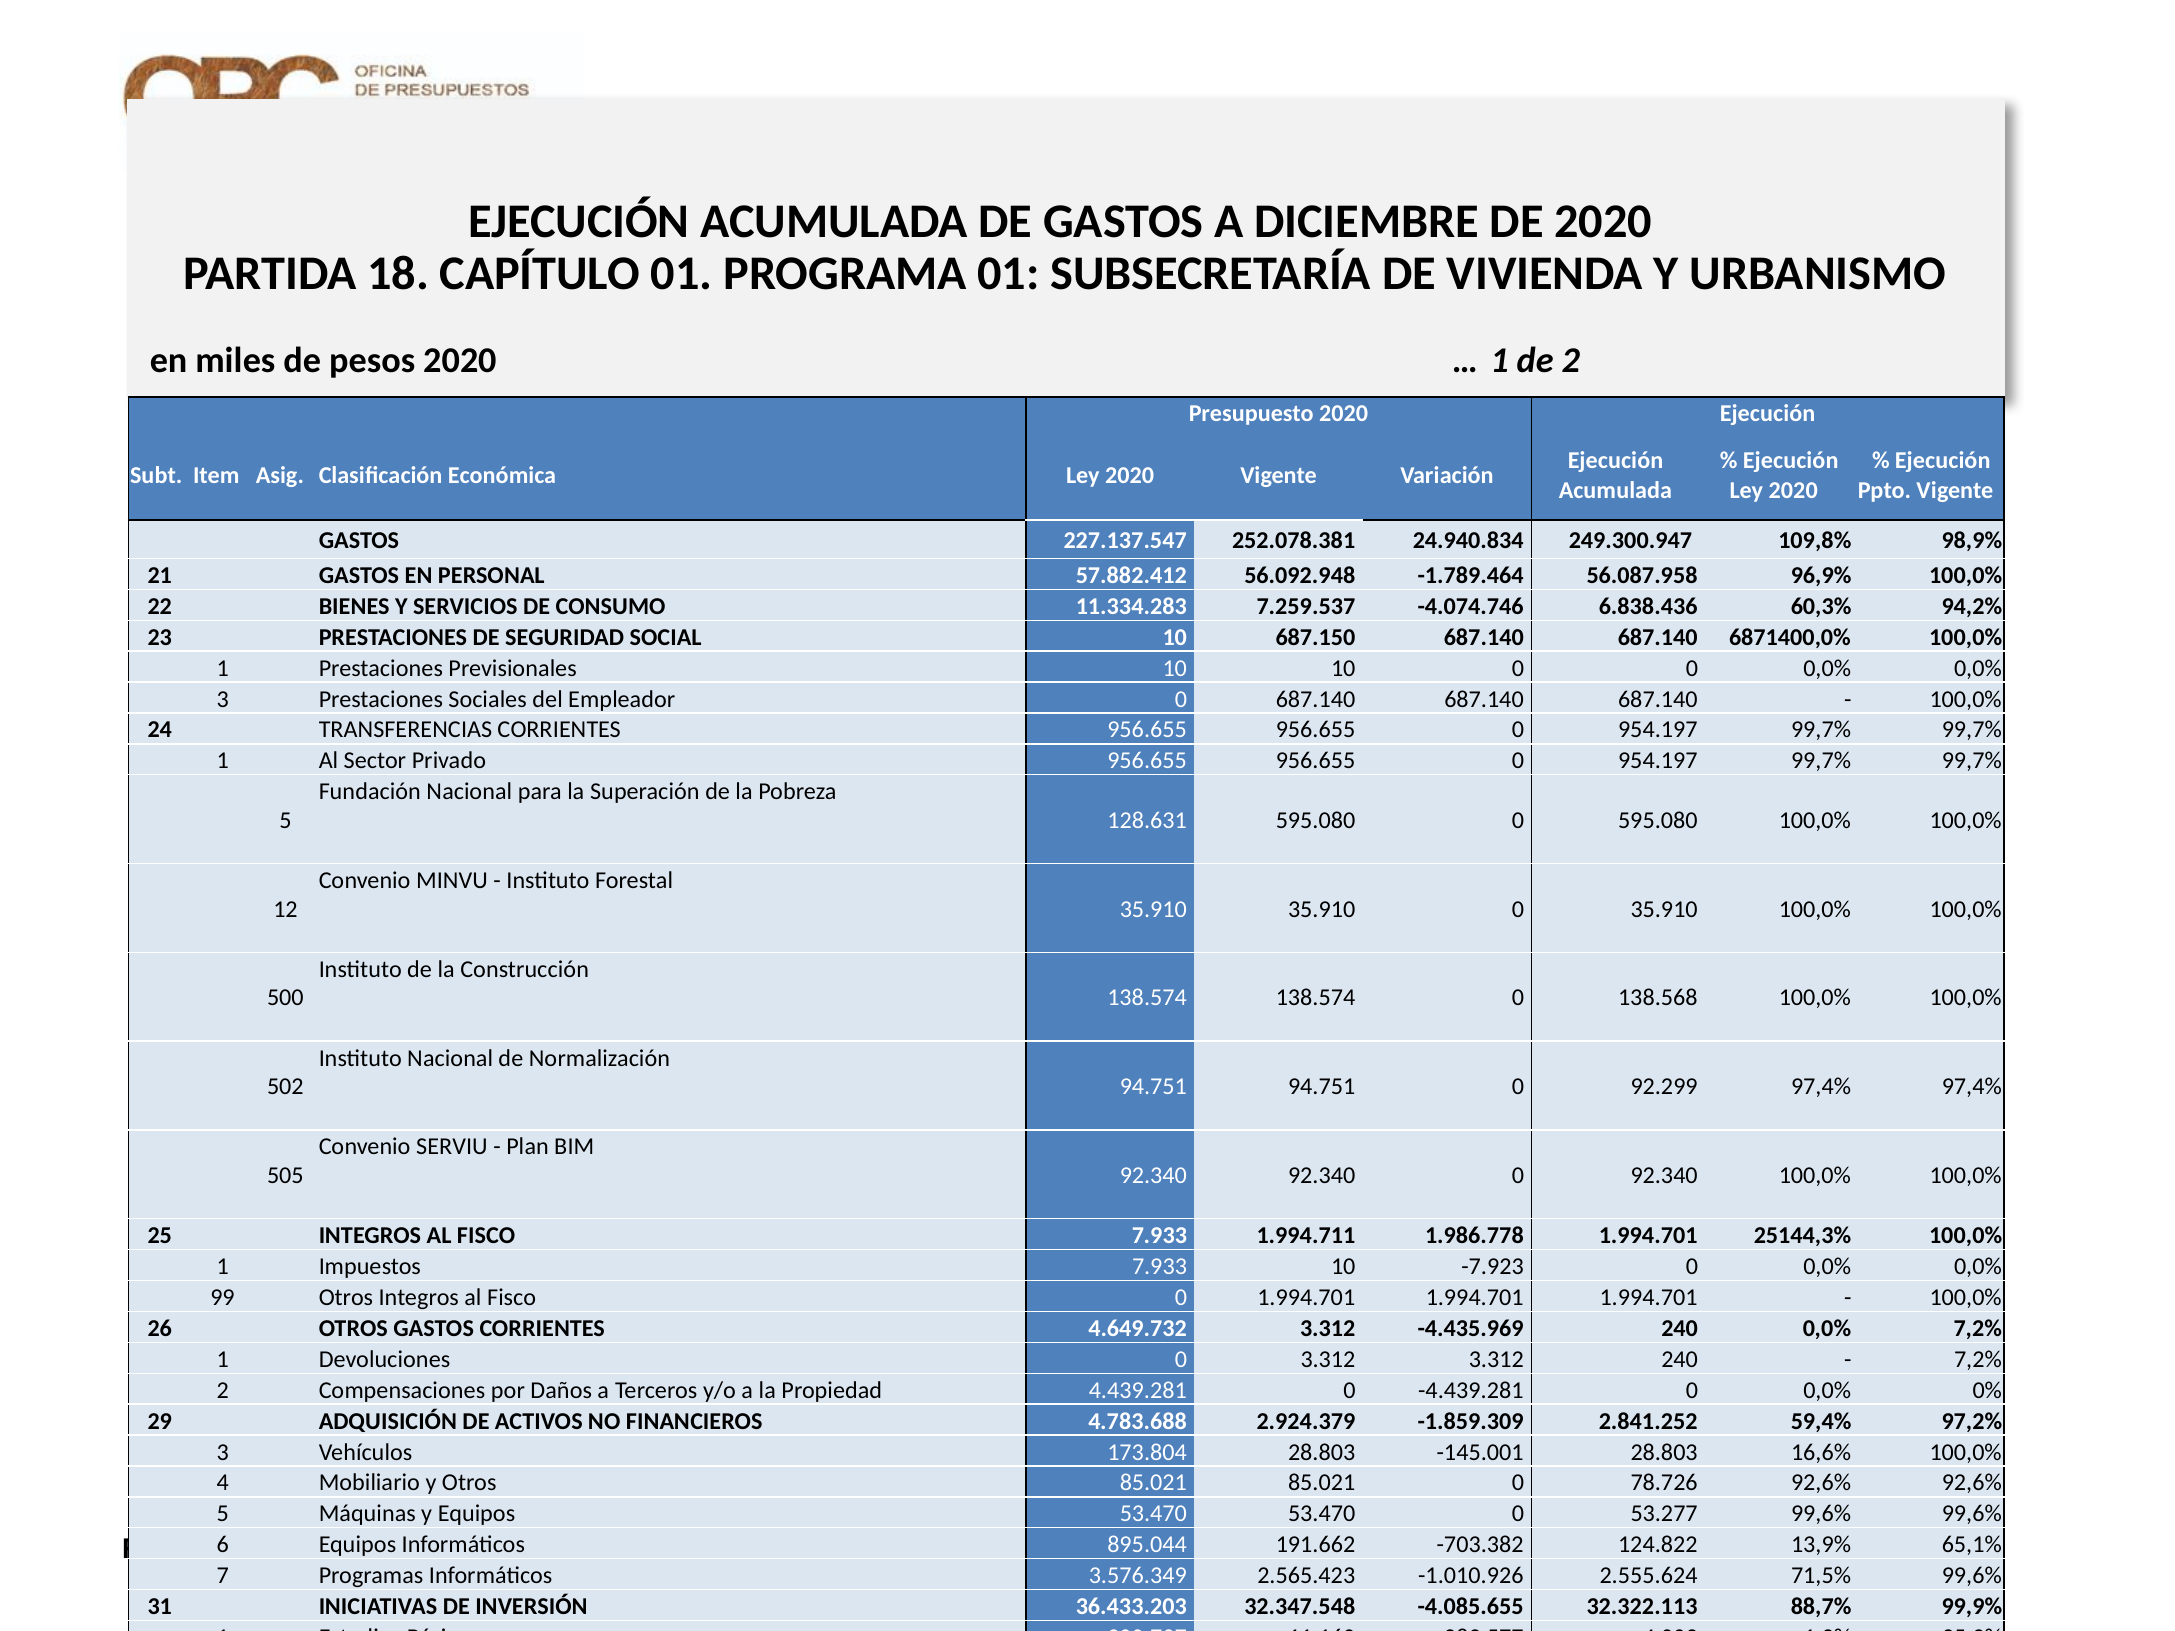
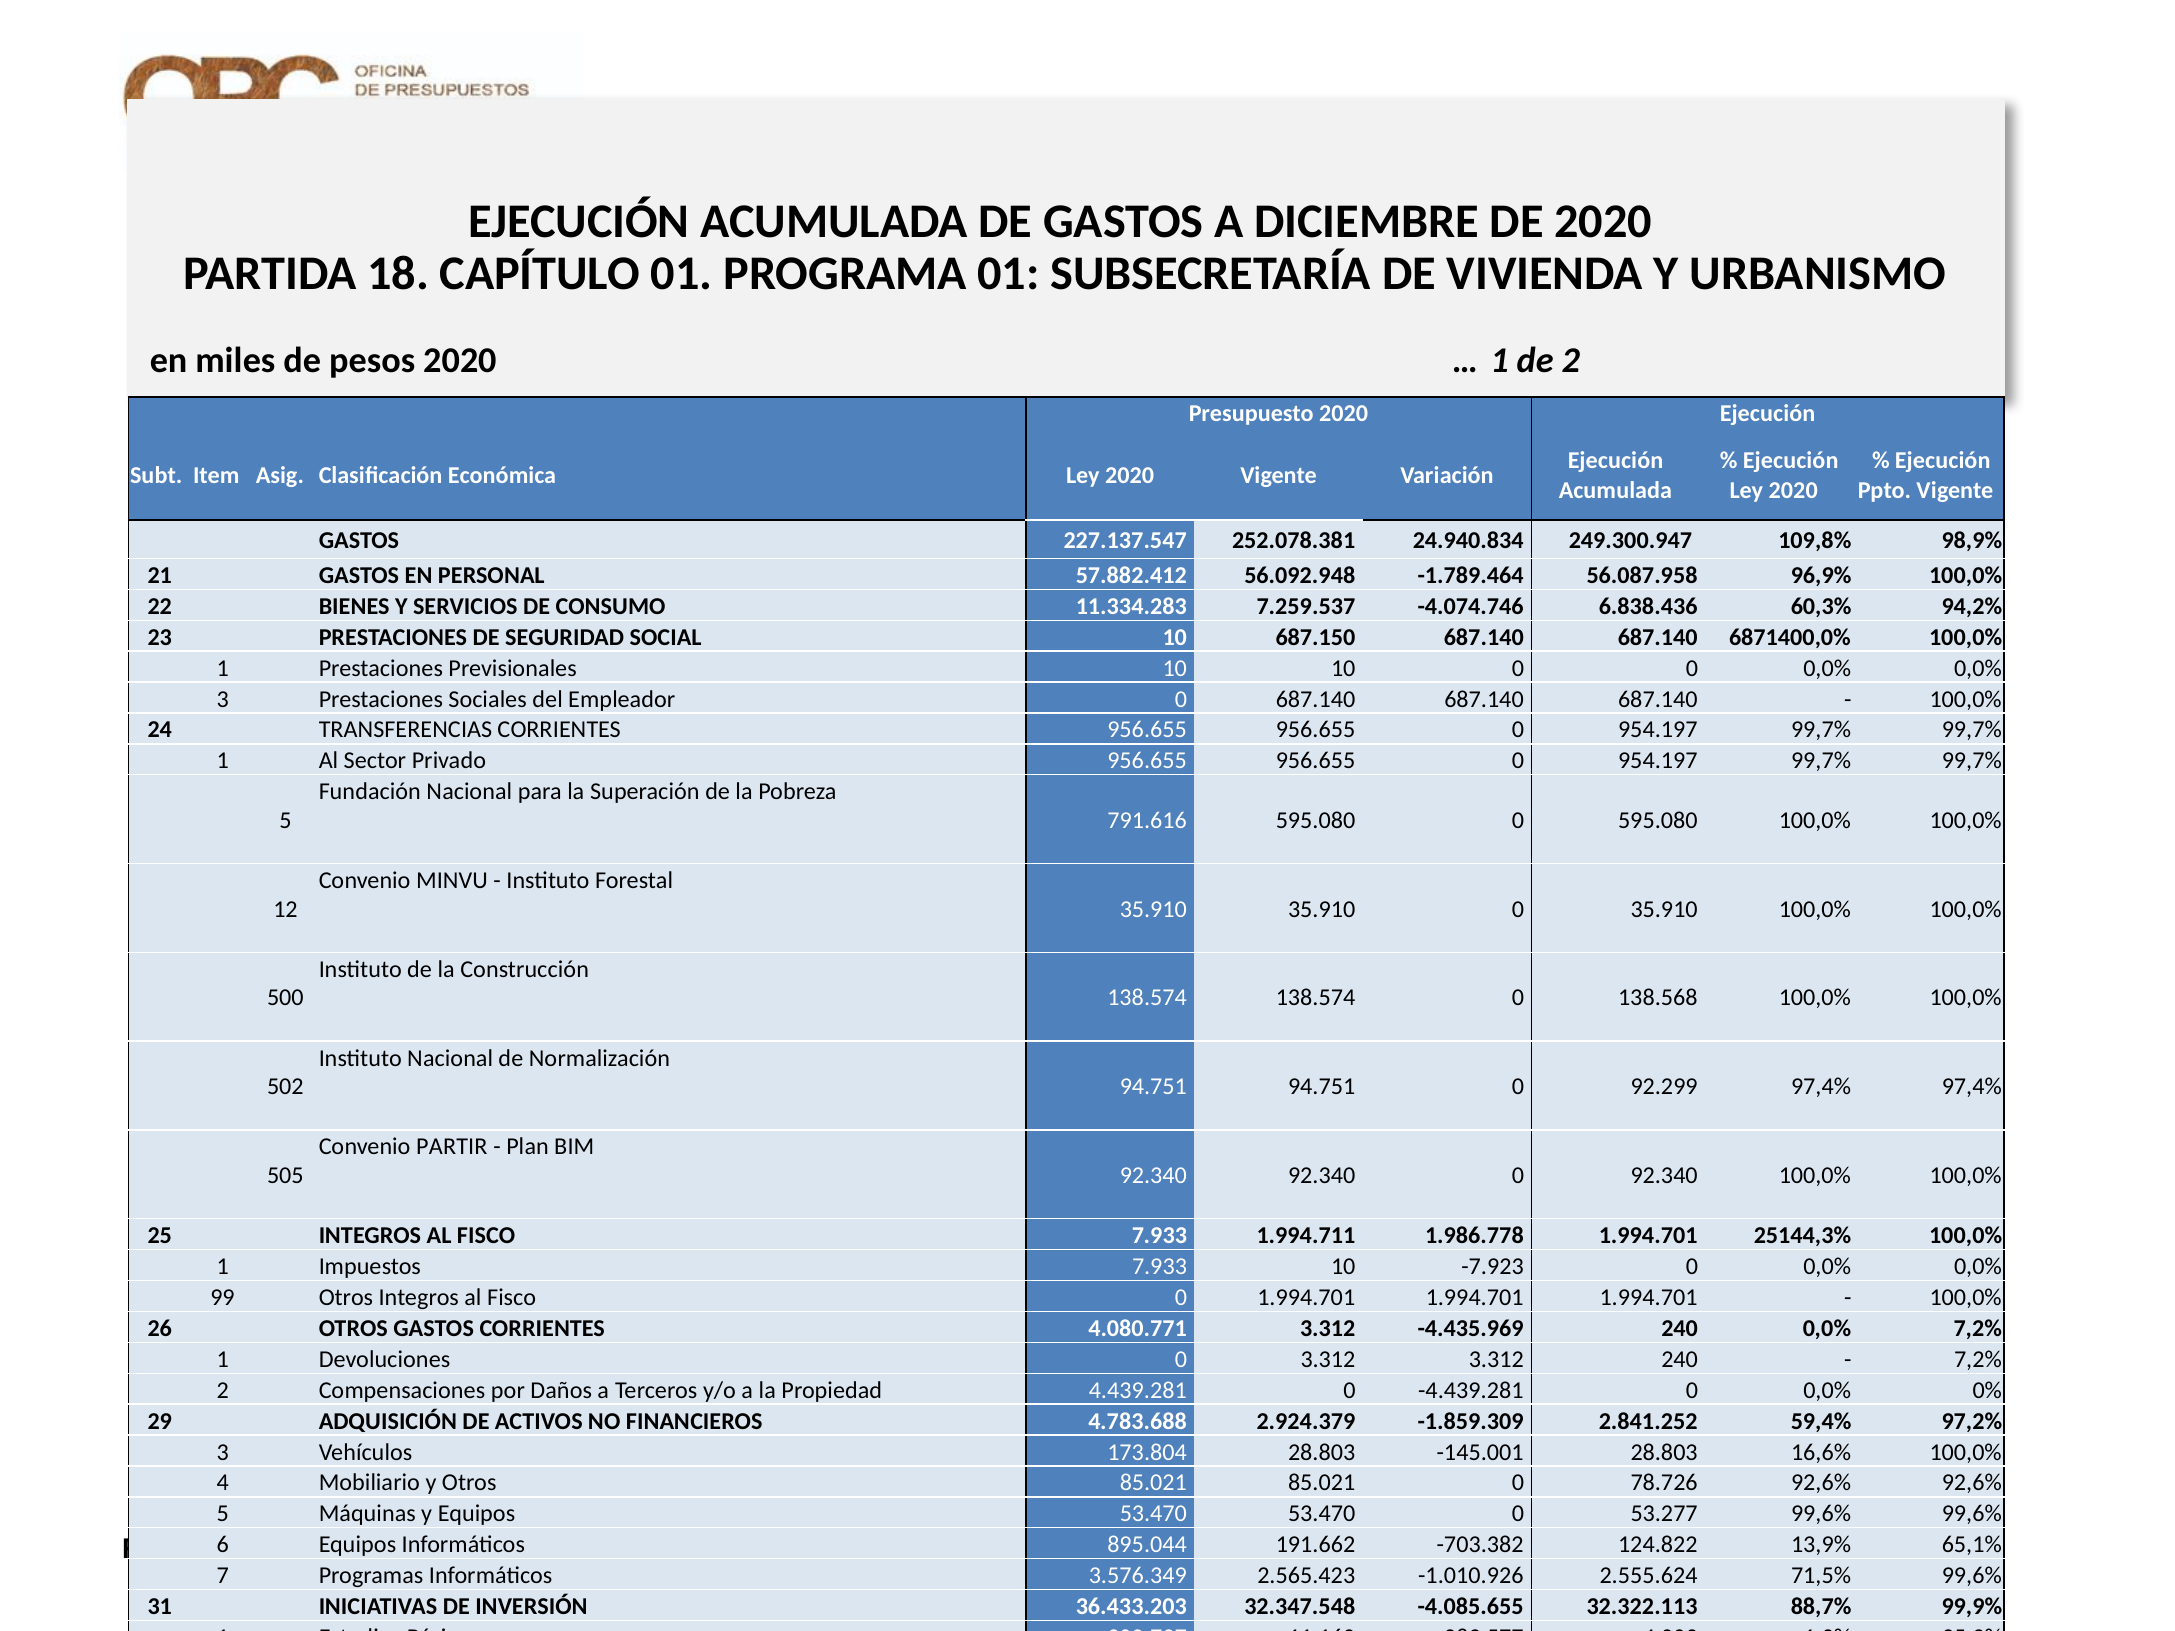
128.631: 128.631 -> 791.616 (1147, 821)
Convenio SERVIU: SERVIU -> PARTIR (452, 1147)
4.649.732: 4.649.732 -> 4.080.771 (1138, 1329)
